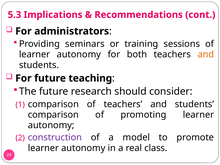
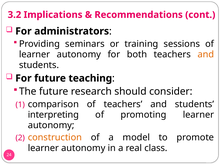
5.3: 5.3 -> 3.2 (14, 15)
comparison: comparison -> interpreting (53, 115)
construction colour: purple -> orange (55, 137)
